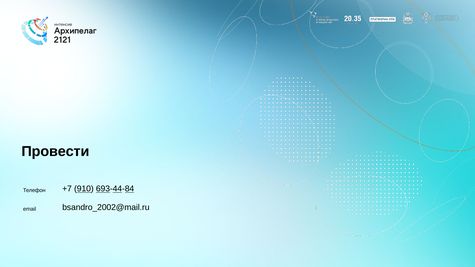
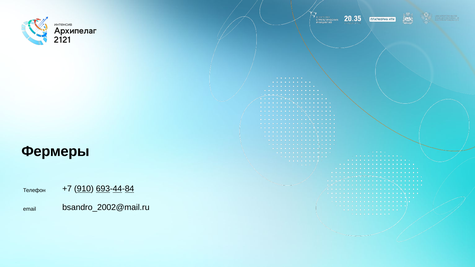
Провести: Провести -> Фермеры (55, 152)
